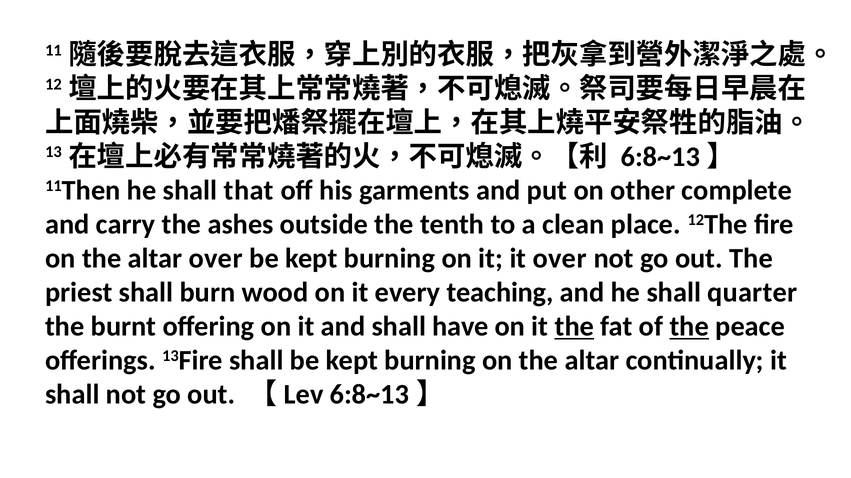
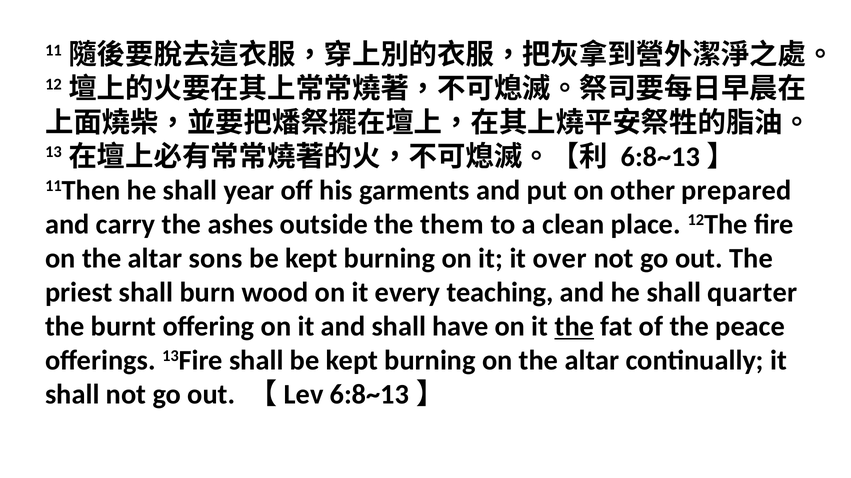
that: that -> year (249, 191)
complete: complete -> prepared (737, 191)
tenth: tenth -> them (452, 225)
altar over: over -> sons (216, 259)
the underline: present -> none (689, 327)
